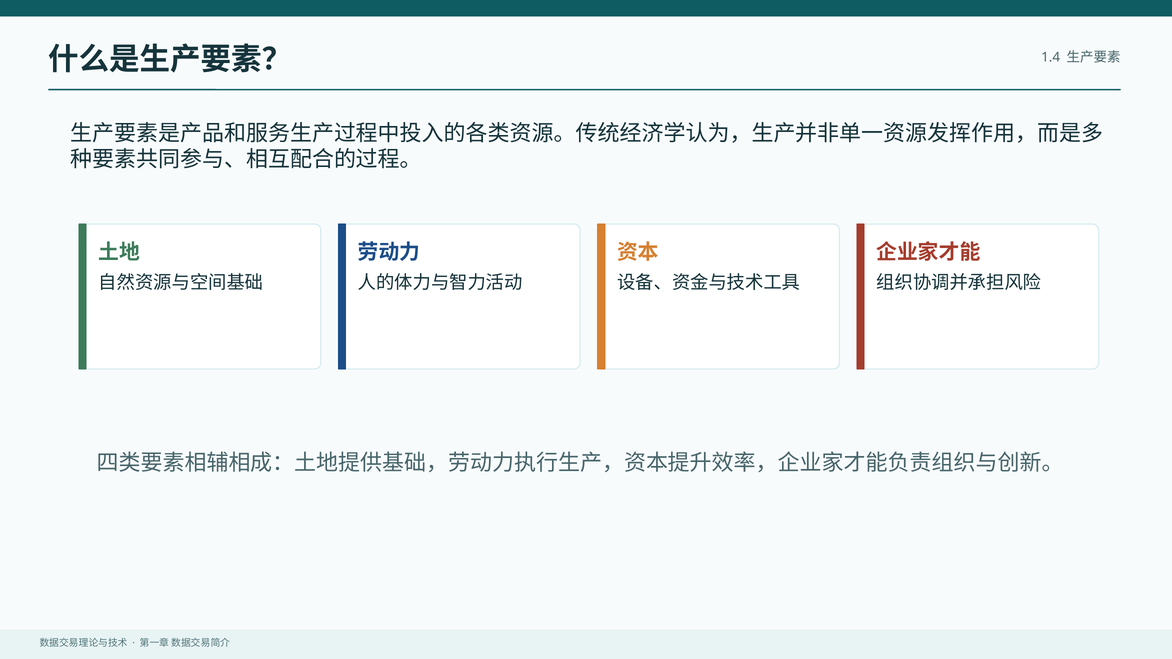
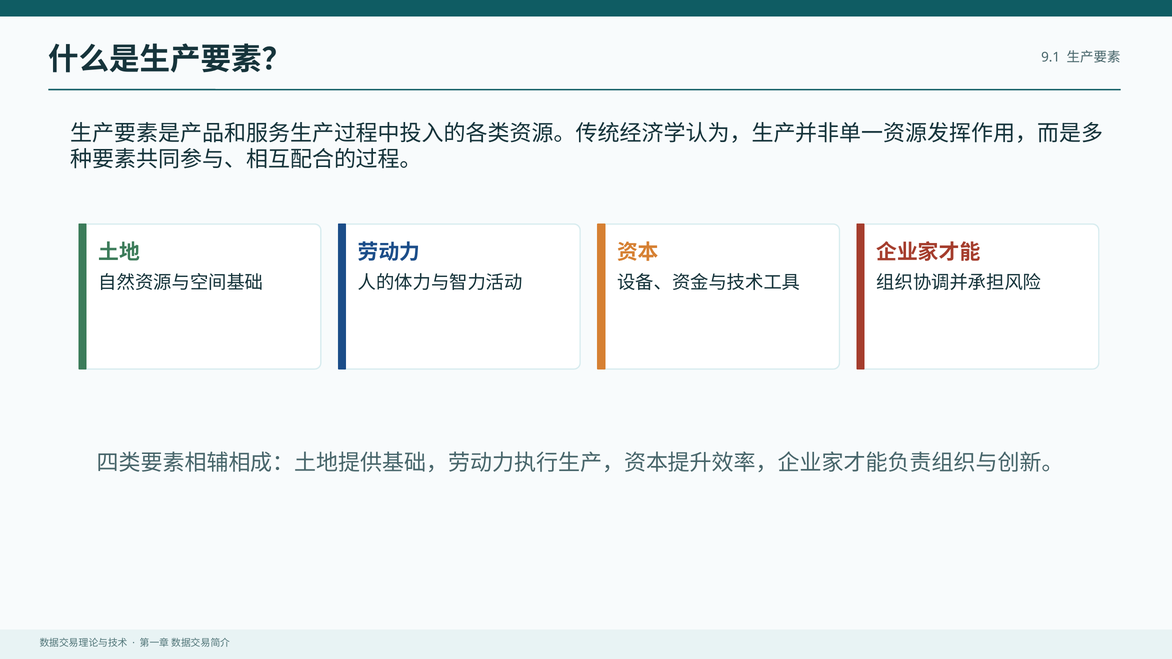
1.4: 1.4 -> 9.1 (1051, 57)
